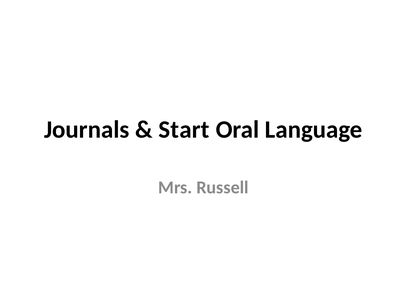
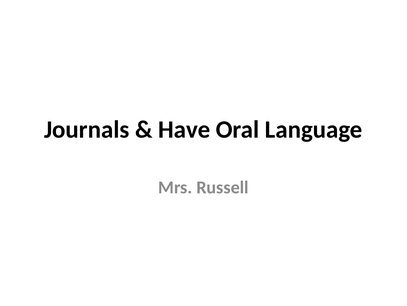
Start: Start -> Have (184, 129)
